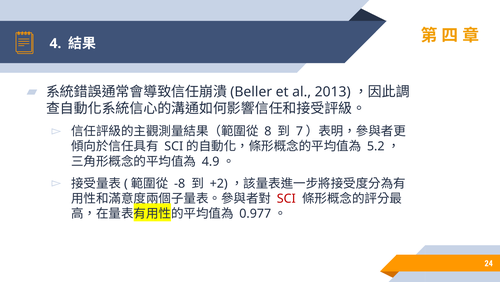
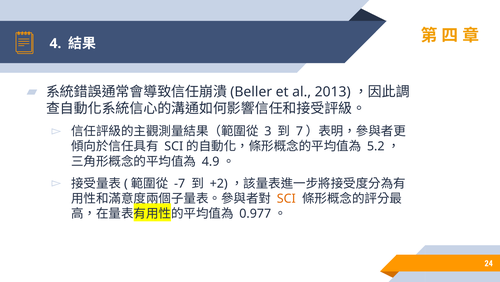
8: 8 -> 3 (268, 131)
-8: -8 -> -7 (180, 183)
SCI colour: red -> orange (286, 198)
